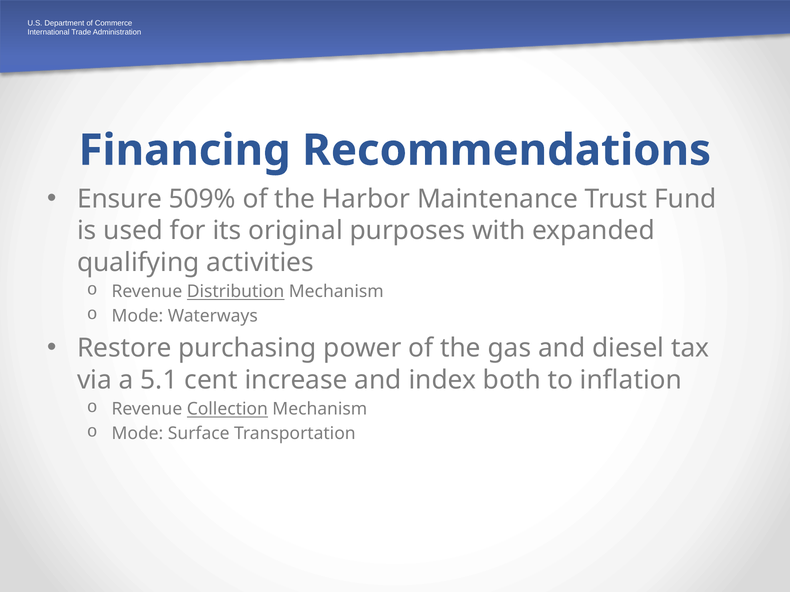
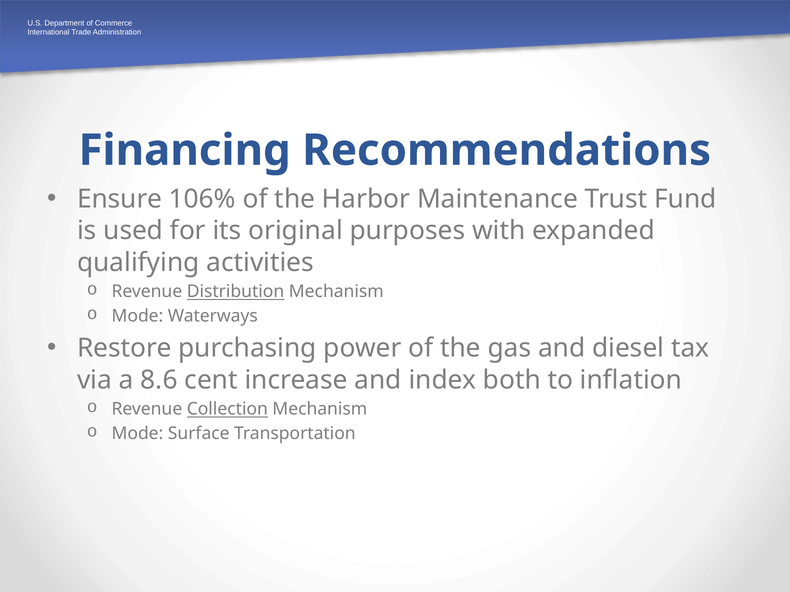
509%: 509% -> 106% (202, 199)
5.1: 5.1 -> 8.6 (159, 380)
